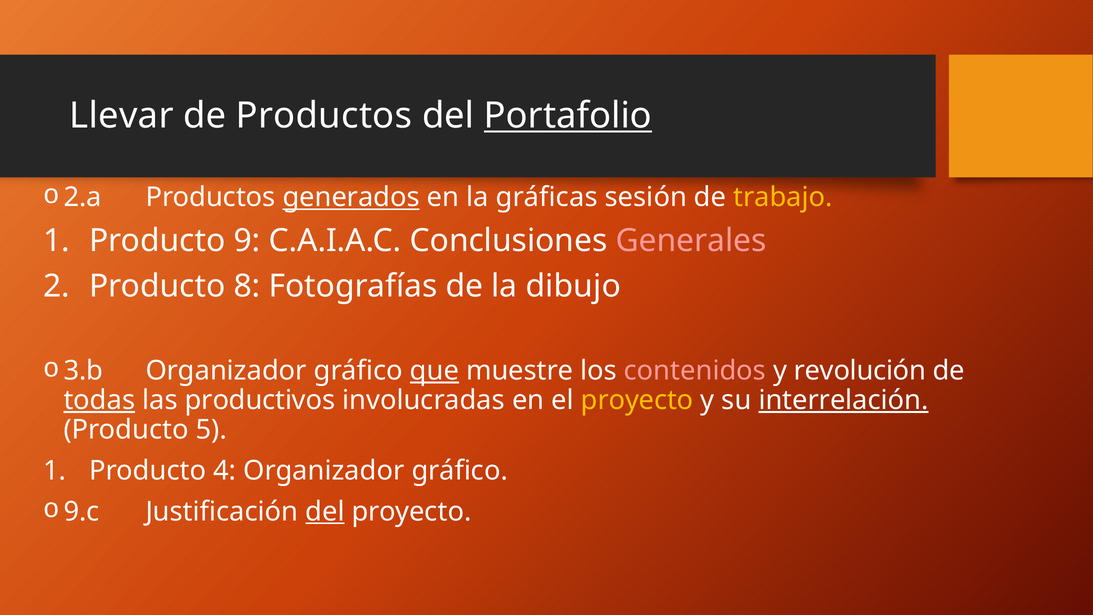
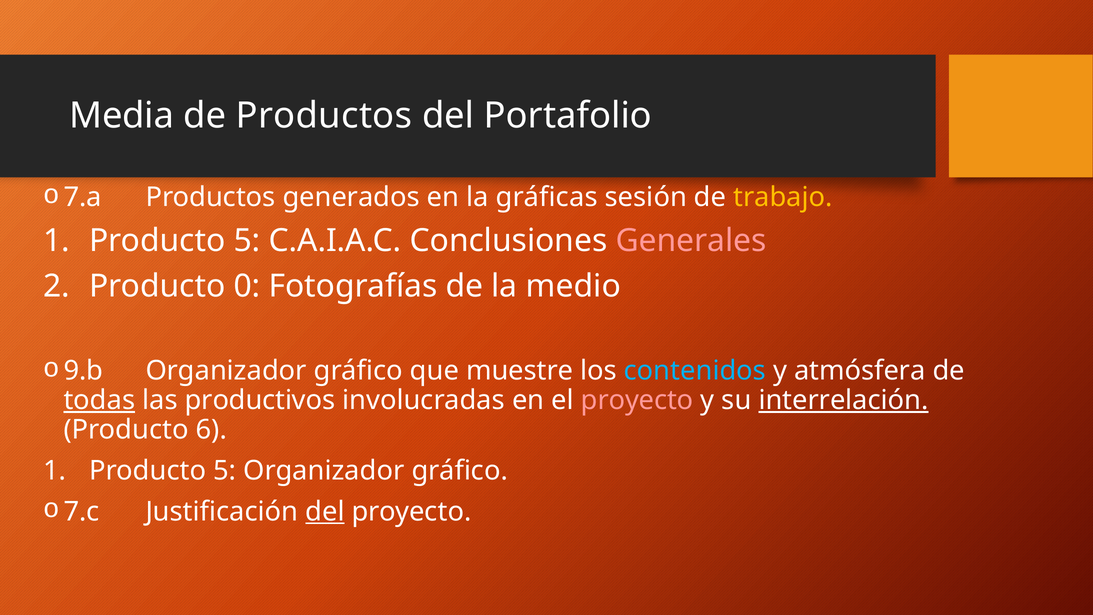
Llevar: Llevar -> Media (122, 116)
Portafolio underline: present -> none (568, 116)
2.a: 2.a -> 7.a (83, 197)
generados underline: present -> none (351, 197)
9: 9 -> 5 (247, 241)
8: 8 -> 0 (247, 286)
dibujo: dibujo -> medio (573, 286)
3.b: 3.b -> 9.b (83, 371)
que underline: present -> none (434, 371)
contenidos colour: pink -> light blue (695, 371)
revolución: revolución -> atmósfera (860, 371)
proyecto colour: yellow -> pink (637, 400)
5: 5 -> 6 (211, 430)
4: 4 -> 5 (225, 471)
9.c: 9.c -> 7.c (82, 511)
